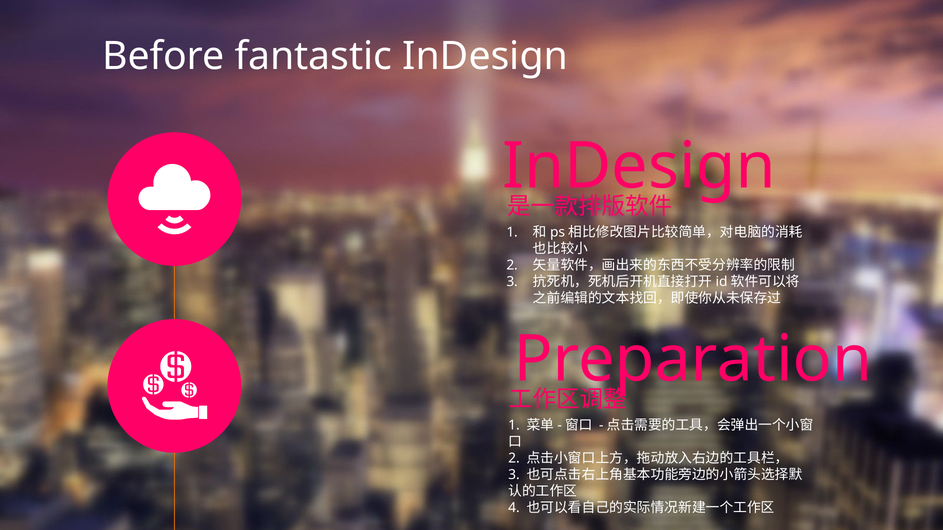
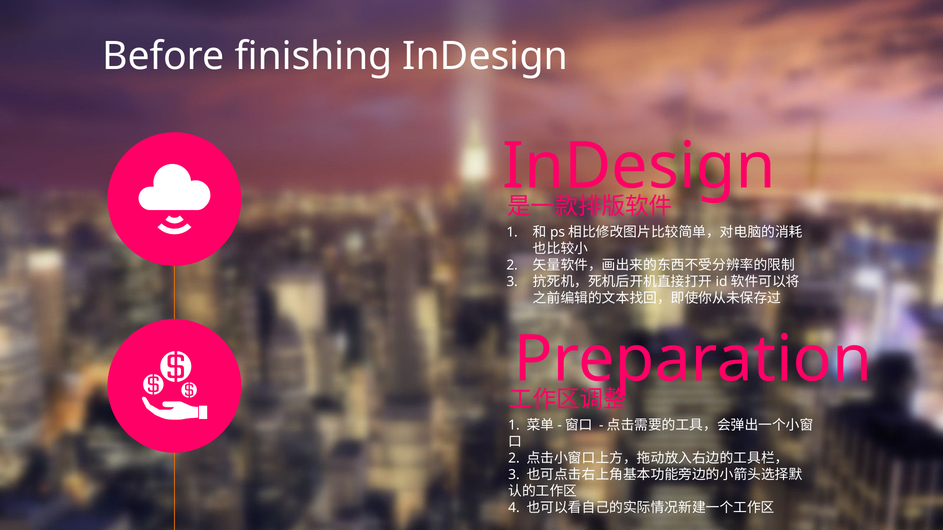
fantastic: fantastic -> finishing (314, 56)
